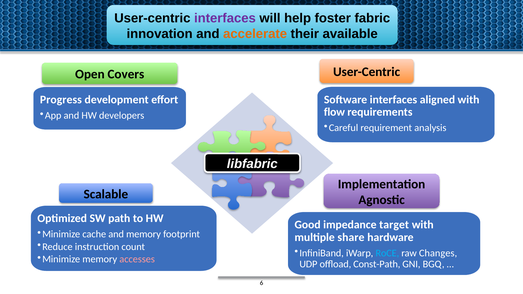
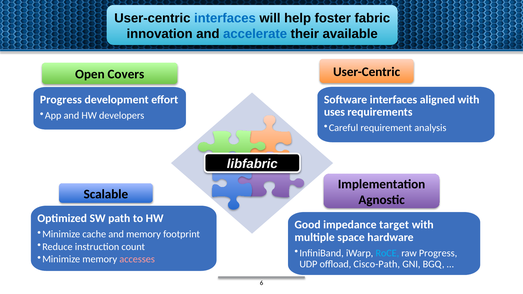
interfaces colour: purple -> blue (225, 18)
accelerate colour: orange -> blue (255, 34)
flow: flow -> uses (334, 112)
share: share -> space (351, 237)
raw Changes: Changes -> Progress (438, 253)
Const-Path: Const-Path -> Cisco-Path (377, 264)
